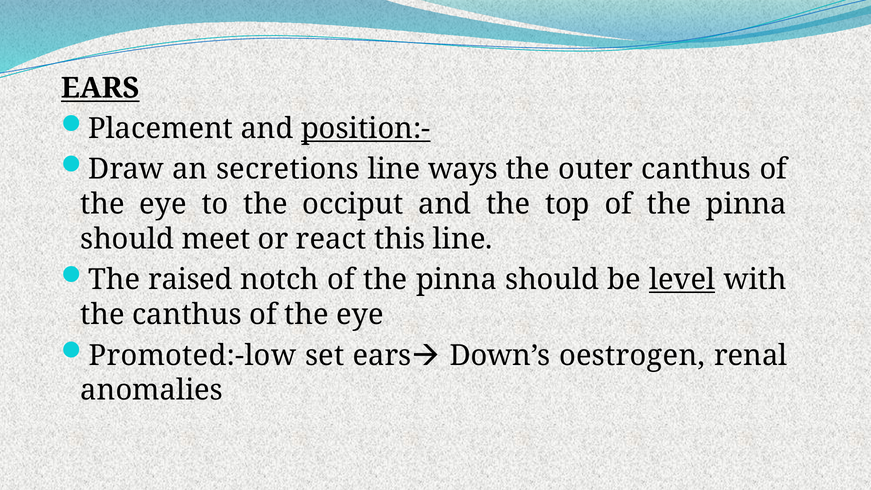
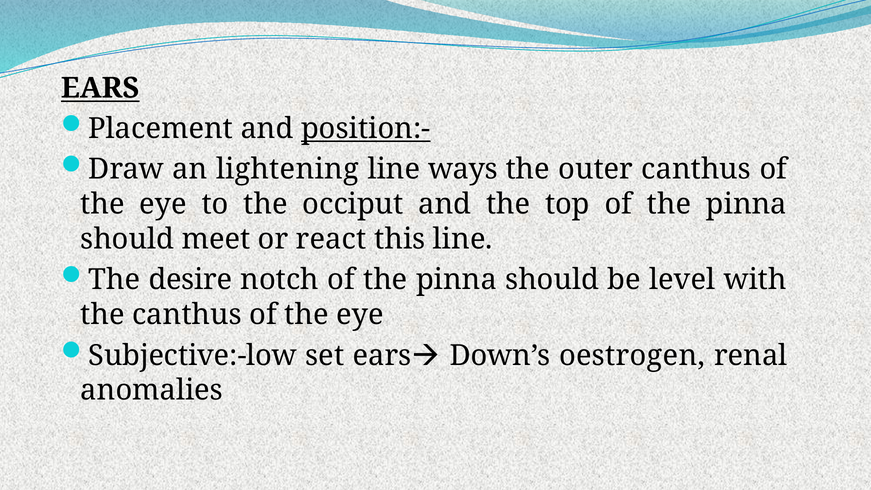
secretions: secretions -> lightening (287, 169)
raised: raised -> desire (190, 280)
level underline: present -> none (682, 280)
Promoted:-low: Promoted:-low -> Subjective:-low (193, 355)
